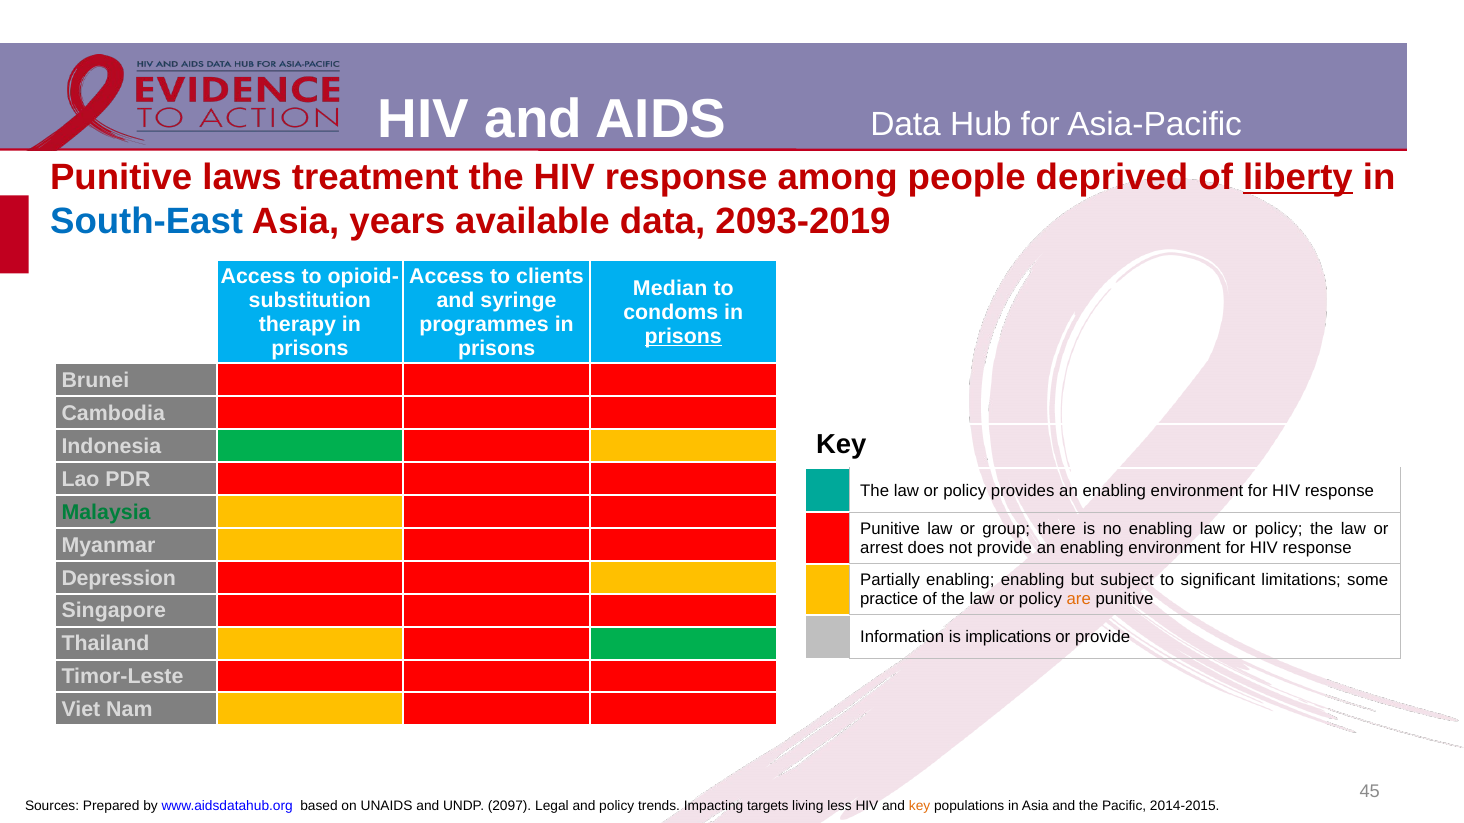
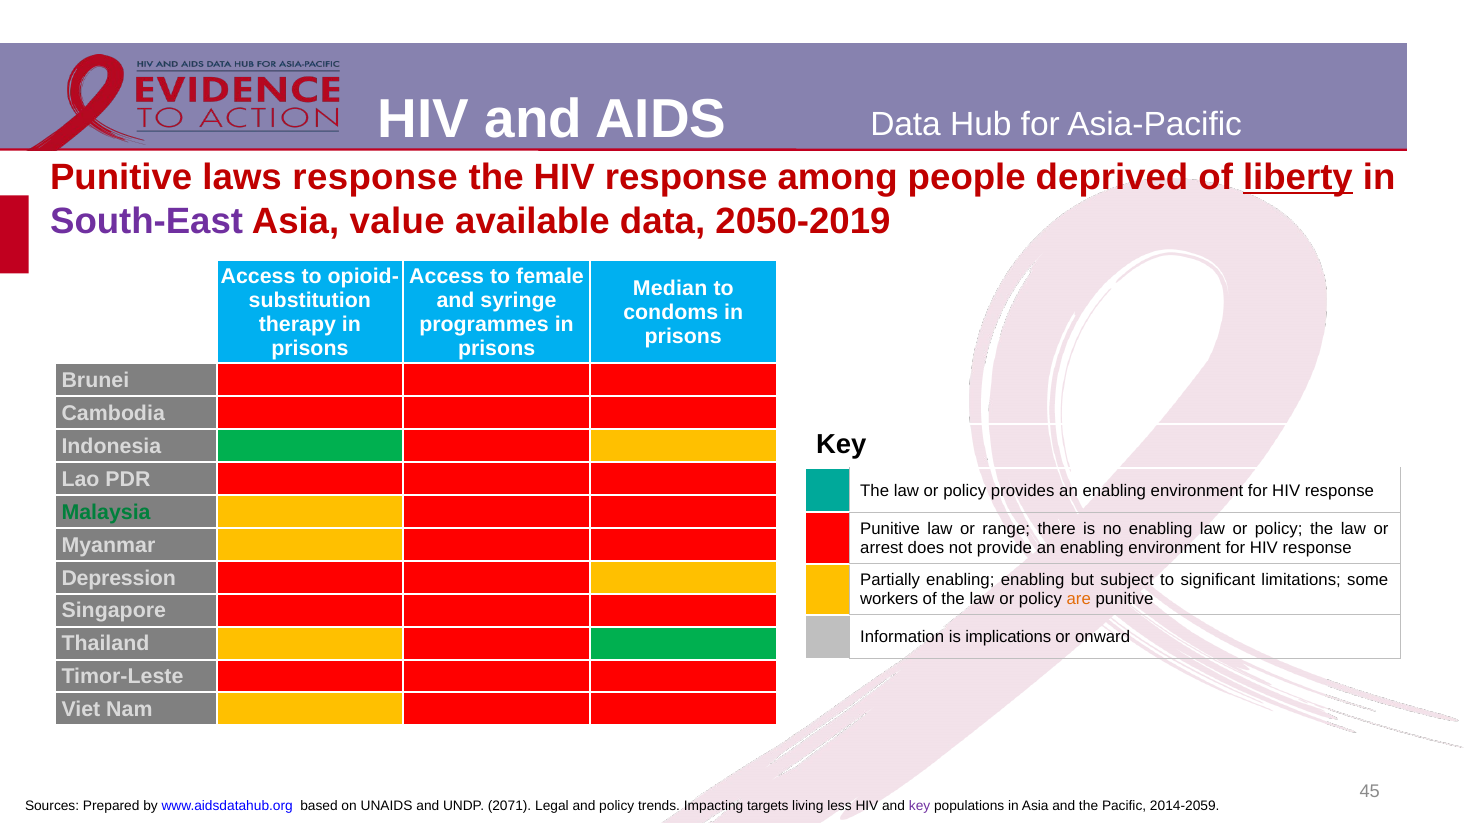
laws treatment: treatment -> response (375, 177)
South-East colour: blue -> purple (147, 221)
years: years -> value (397, 221)
2093-2019: 2093-2019 -> 2050-2019 (803, 221)
clients: clients -> female (550, 277)
prisons underline: present -> none (683, 337)
group: group -> range (1006, 529)
practice: practice -> workers (889, 599)
or provide: provide -> onward (1103, 637)
2097: 2097 -> 2071 (510, 807)
key colour: orange -> purple (920, 807)
2014-2015: 2014-2015 -> 2014-2059 (1185, 807)
